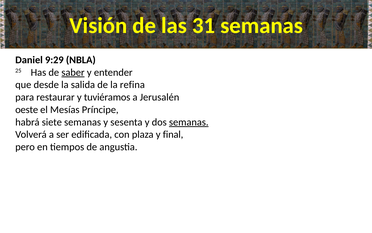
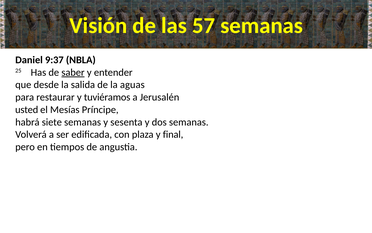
31: 31 -> 57 (204, 26)
9:29: 9:29 -> 9:37 (54, 60)
refina: refina -> aguas (132, 85)
oeste: oeste -> usted (27, 109)
semanas underline: present -> none (189, 122)
